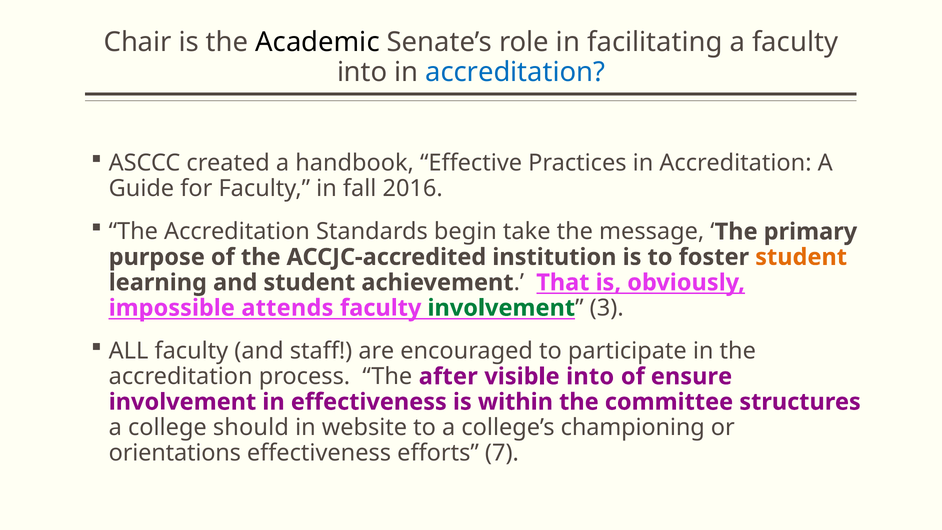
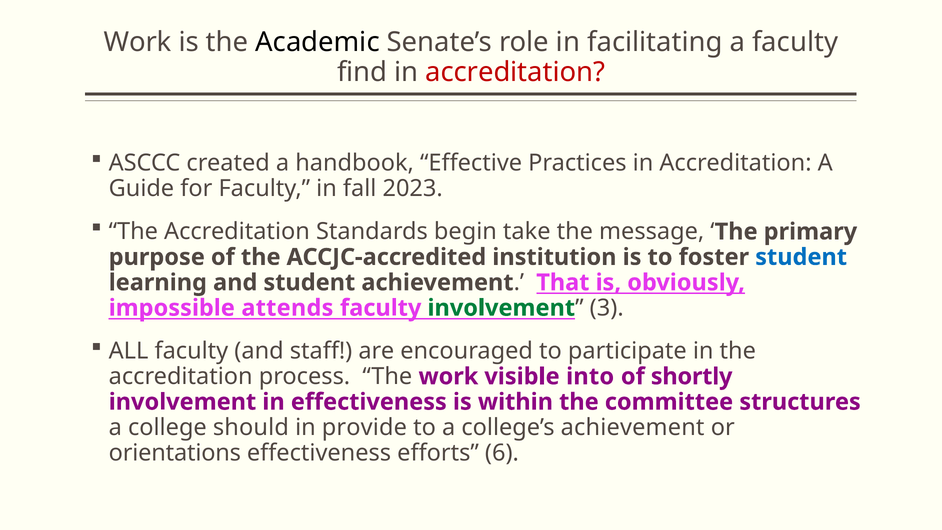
Chair: Chair -> Work (138, 42)
into: into -> find (362, 72)
accreditation colour: blue -> red (515, 72)
2016: 2016 -> 2023 (413, 189)
student colour: orange -> blue (801, 257)
The after: after -> work (448, 376)
ensure: ensure -> shortly (692, 376)
website: website -> provide (364, 427)
college’s championing: championing -> achievement (633, 427)
7: 7 -> 6 (502, 453)
